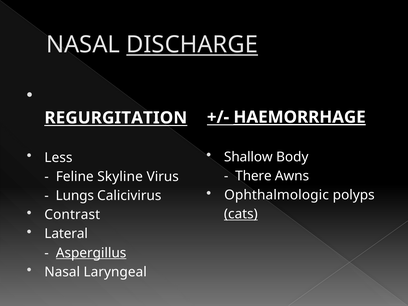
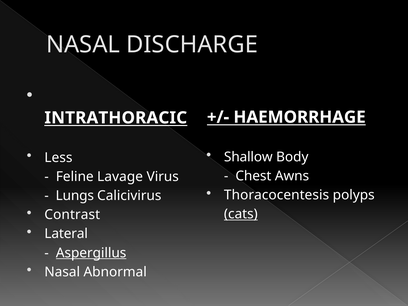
DISCHARGE underline: present -> none (192, 45)
HAEMORRHAGE underline: present -> none (300, 117)
REGURGITATION: REGURGITATION -> INTRATHORACIC (116, 118)
There: There -> Chest (253, 176)
Skyline: Skyline -> Lavage (120, 177)
Ophthalmologic: Ophthalmologic -> Thoracocentesis (277, 195)
Laryngeal: Laryngeal -> Abnormal (115, 272)
